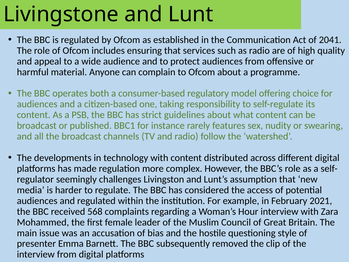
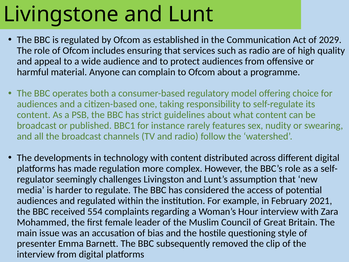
2041: 2041 -> 2029 (330, 40)
568: 568 -> 554 (95, 211)
